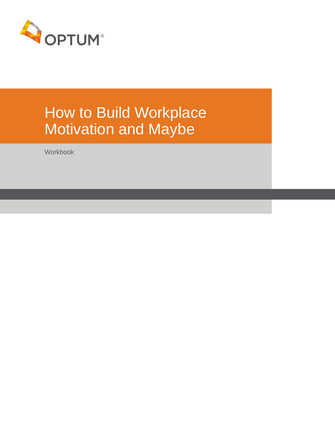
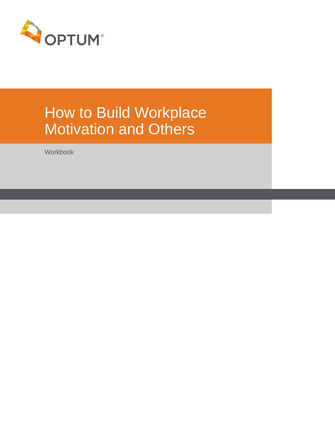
Maybe: Maybe -> Others (172, 130)
